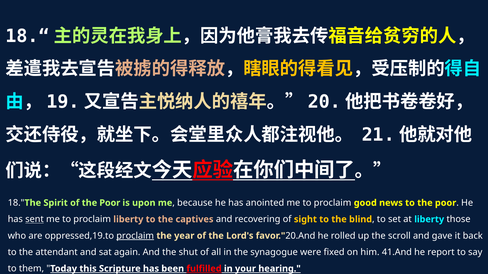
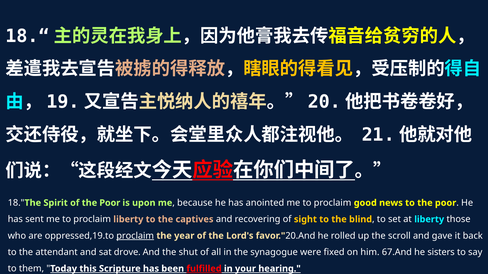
sent underline: present -> none (34, 220)
again: again -> drove (127, 253)
41.And: 41.And -> 67.And (397, 253)
report: report -> sisters (441, 253)
